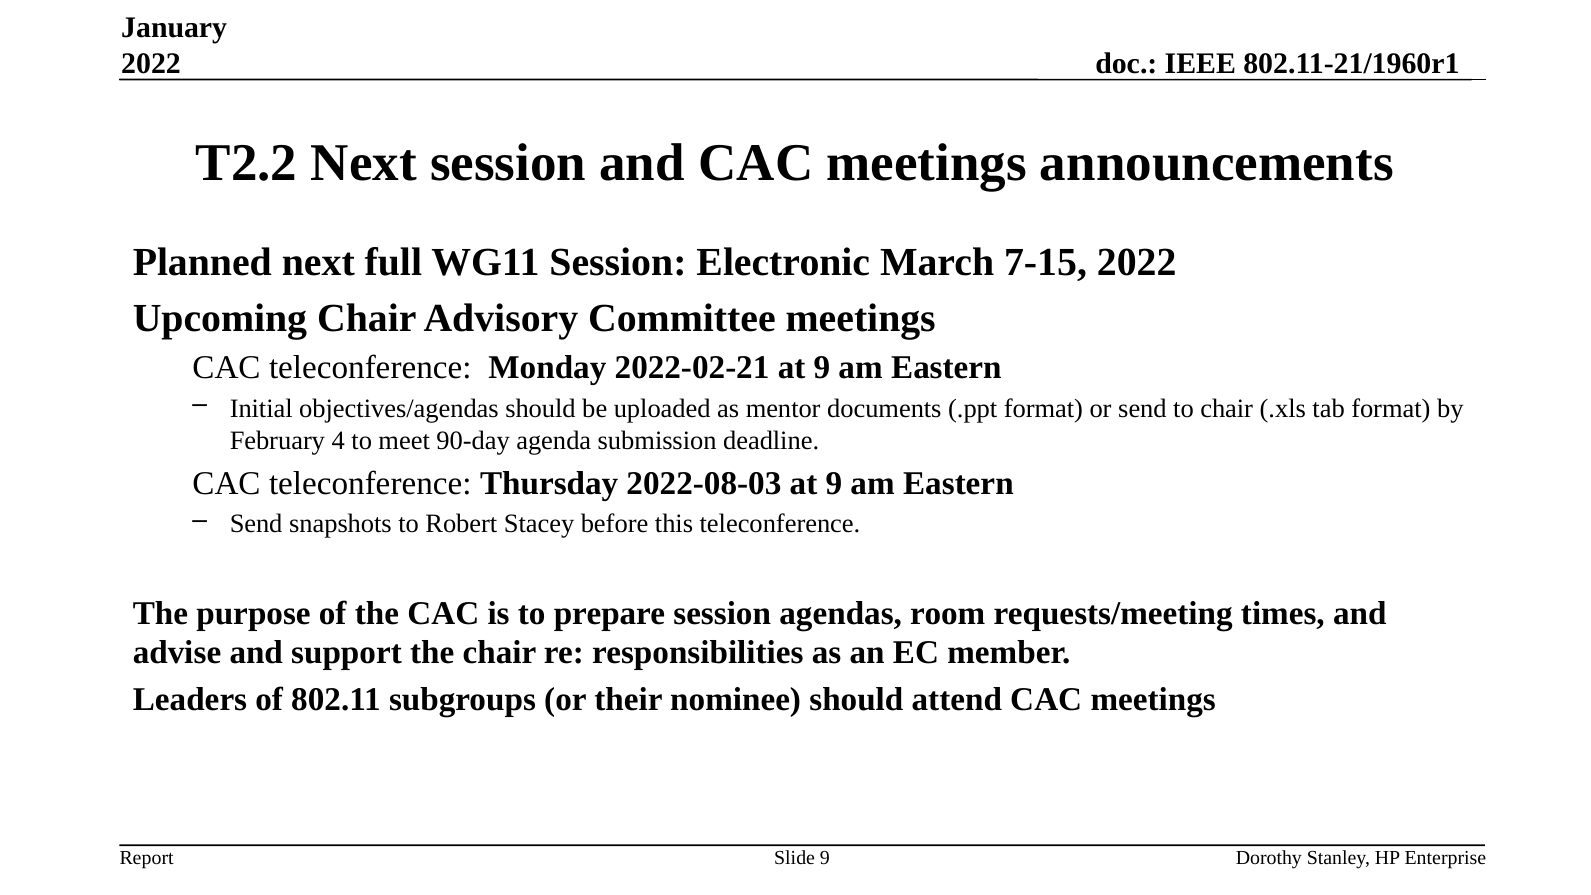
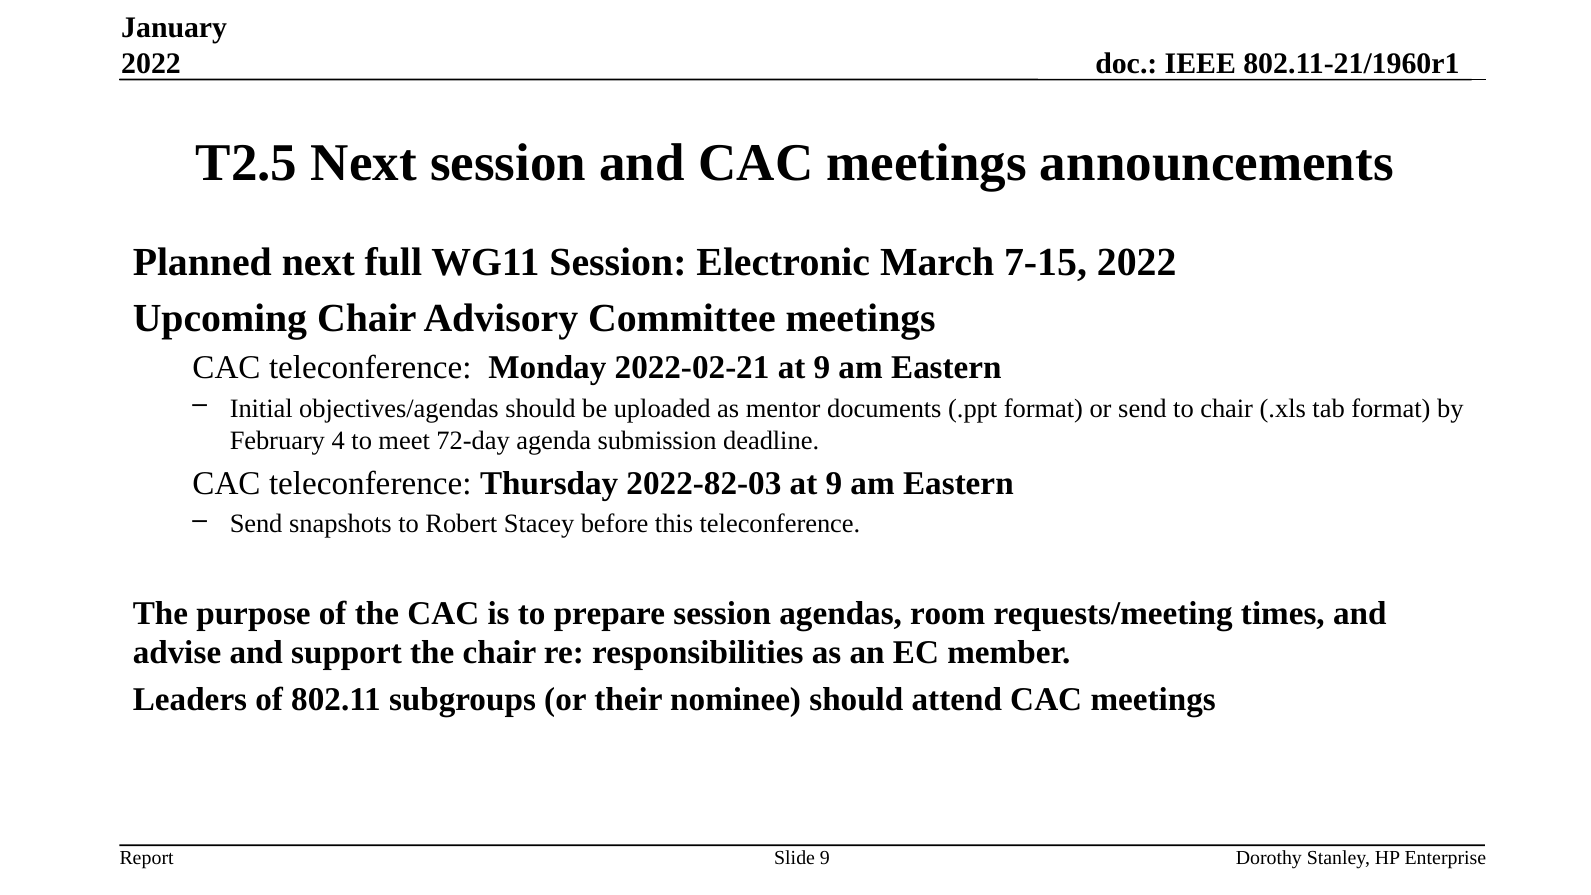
T2.2: T2.2 -> T2.5 (247, 163)
90-day: 90-day -> 72-day (473, 440)
2022-08-03: 2022-08-03 -> 2022-82-03 (704, 483)
